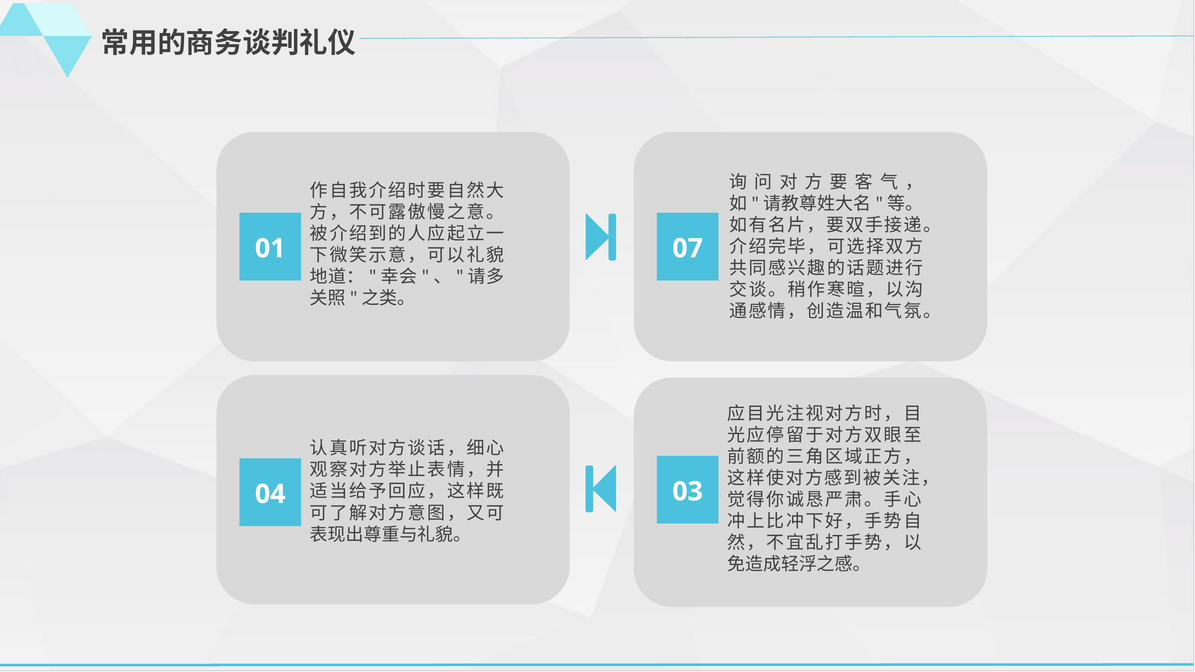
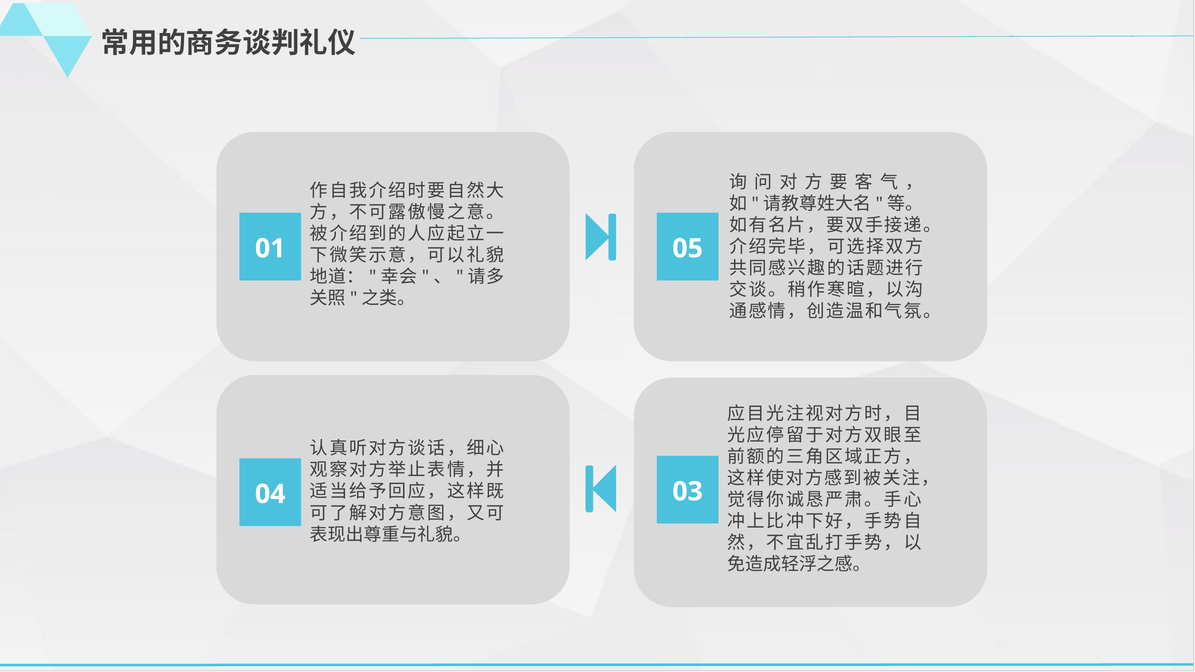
07: 07 -> 05 (688, 249)
